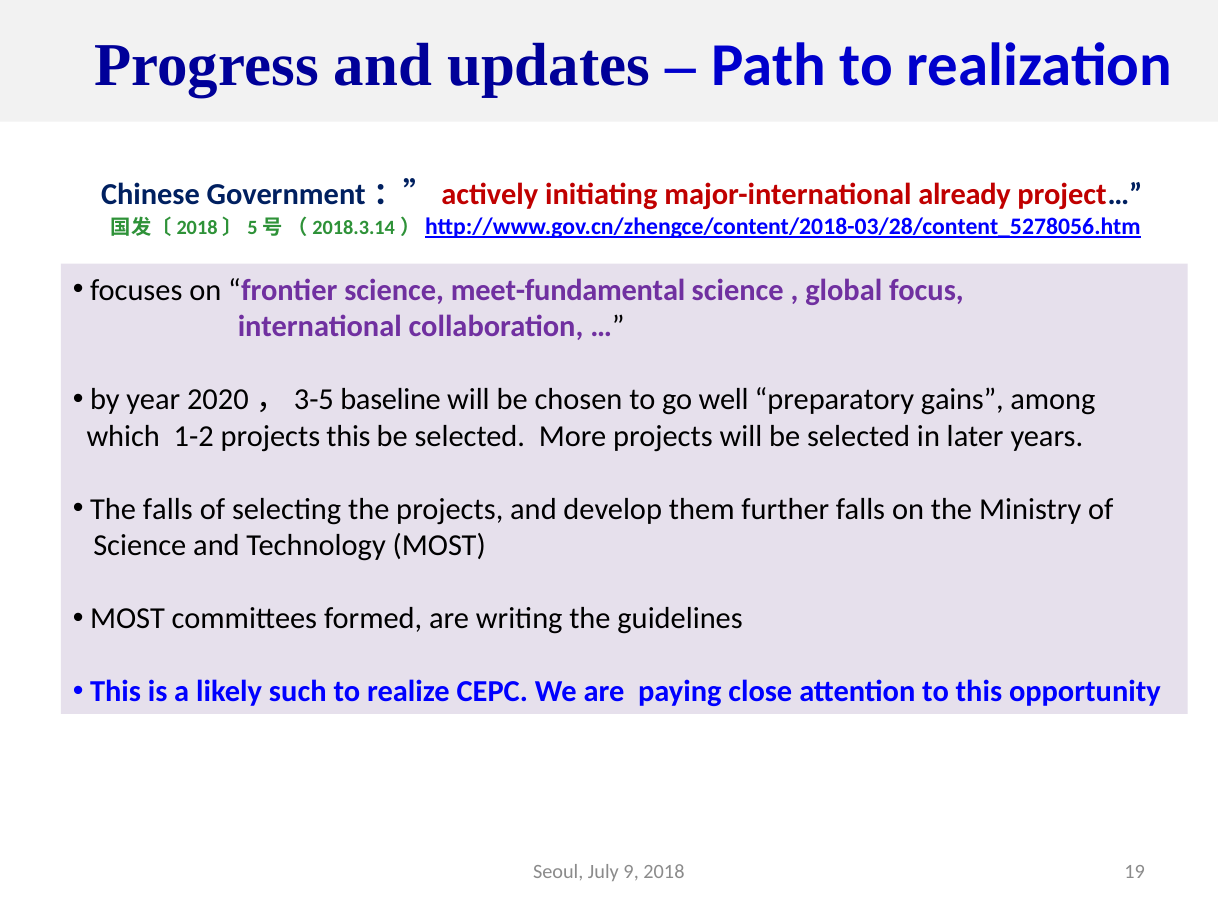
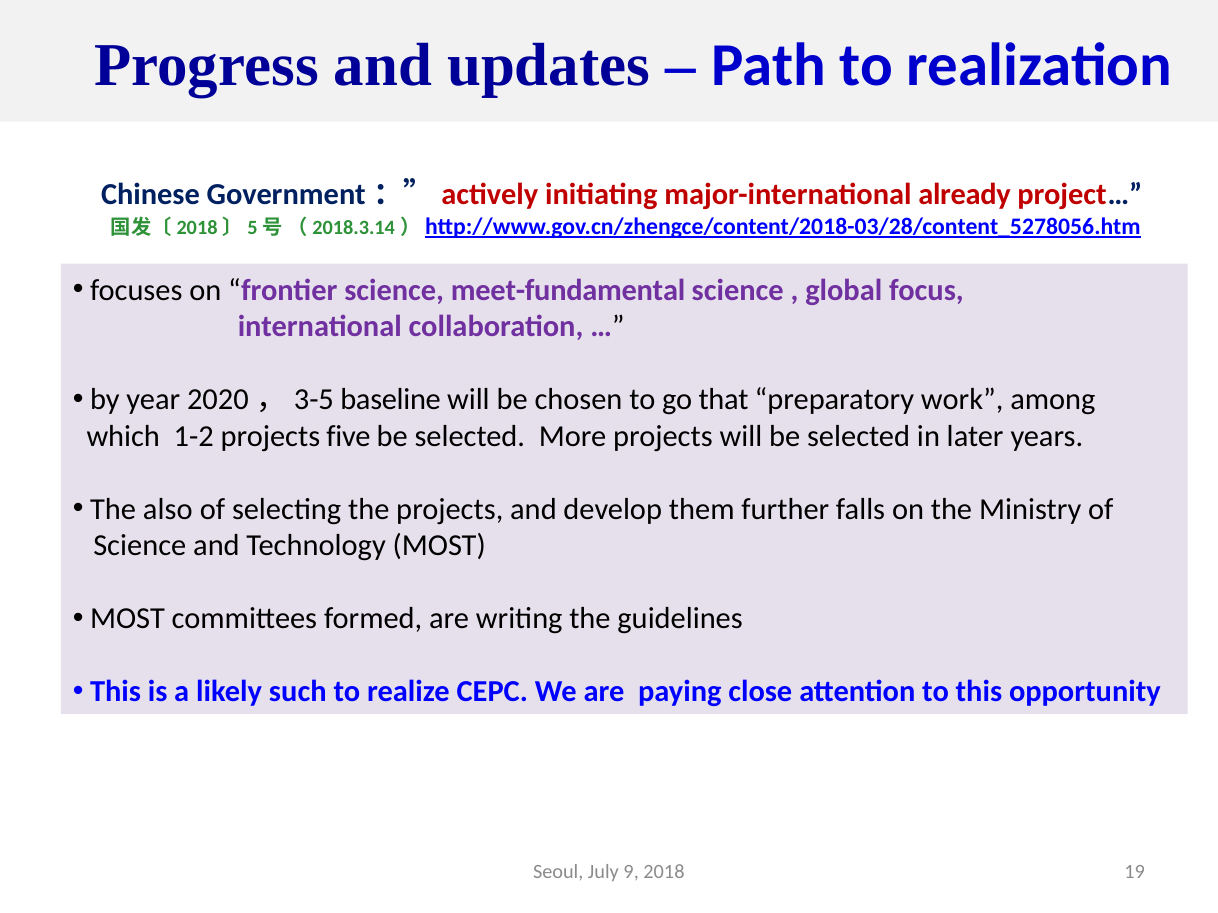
well: well -> that (724, 400)
gains: gains -> work (962, 400)
projects this: this -> five (349, 436)
The falls: falls -> also (168, 509)
